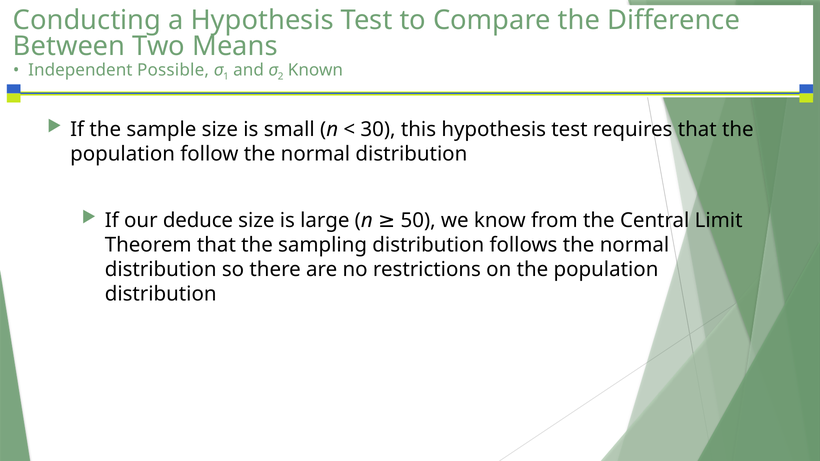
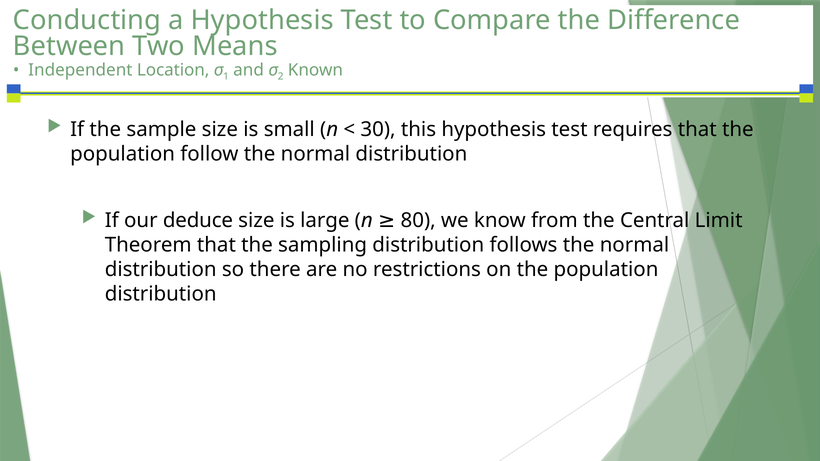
Possible: Possible -> Location (173, 70)
50: 50 -> 80 (418, 220)
